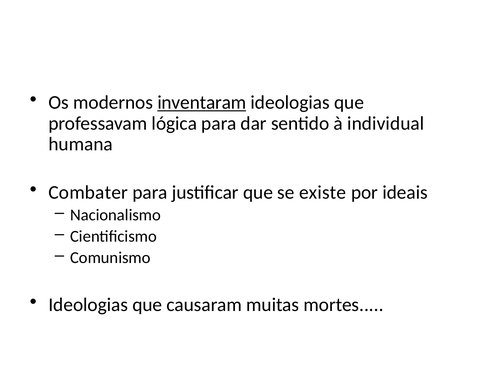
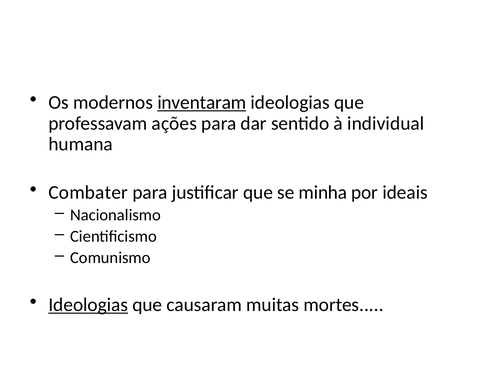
lógica: lógica -> ações (174, 123)
existe: existe -> minha (323, 192)
Ideologias underline: none -> present (88, 305)
